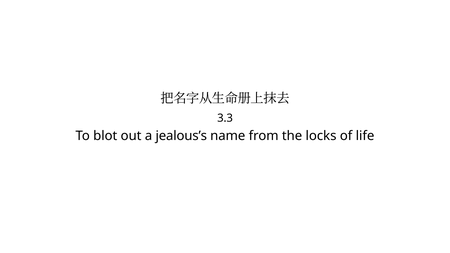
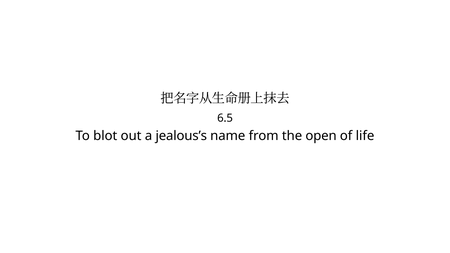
3.3: 3.3 -> 6.5 (225, 118)
locks: locks -> open (321, 136)
